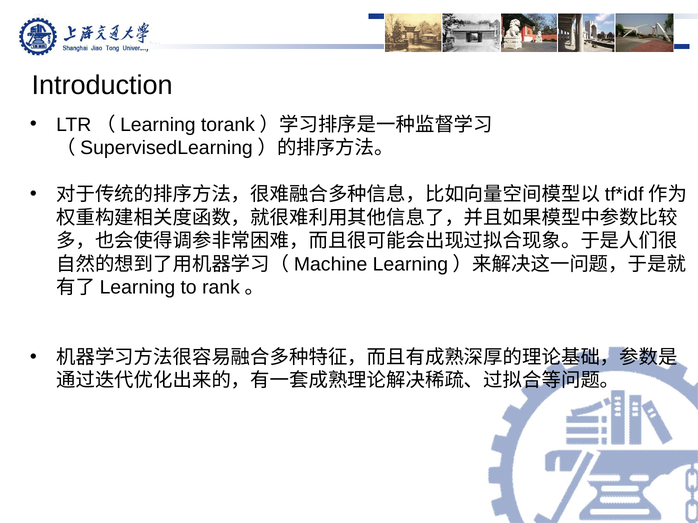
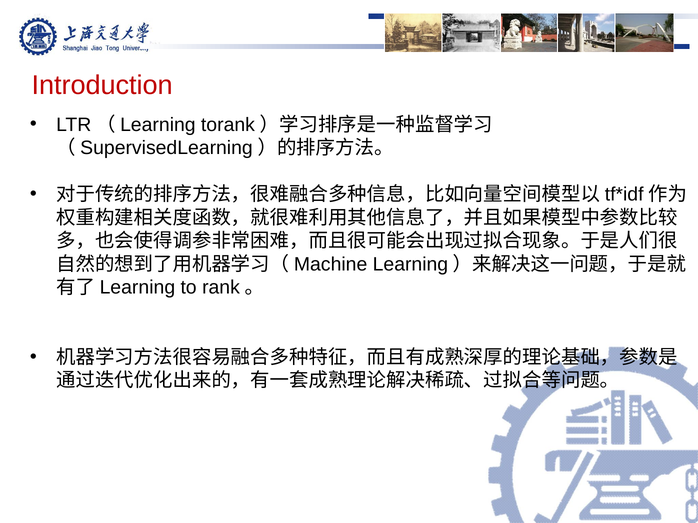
Introduction colour: black -> red (102, 85)
